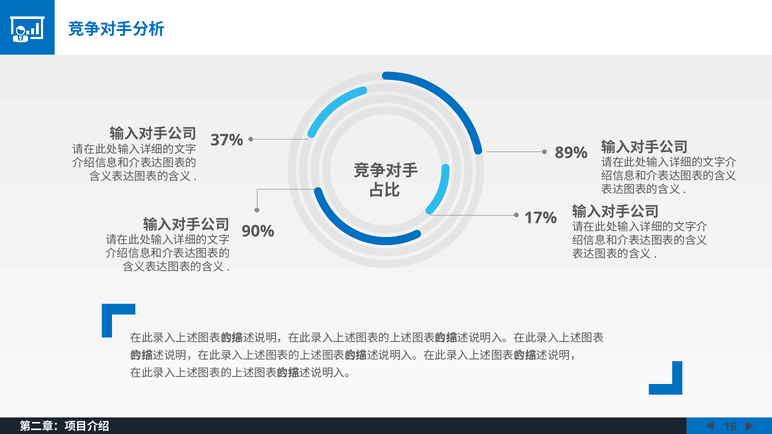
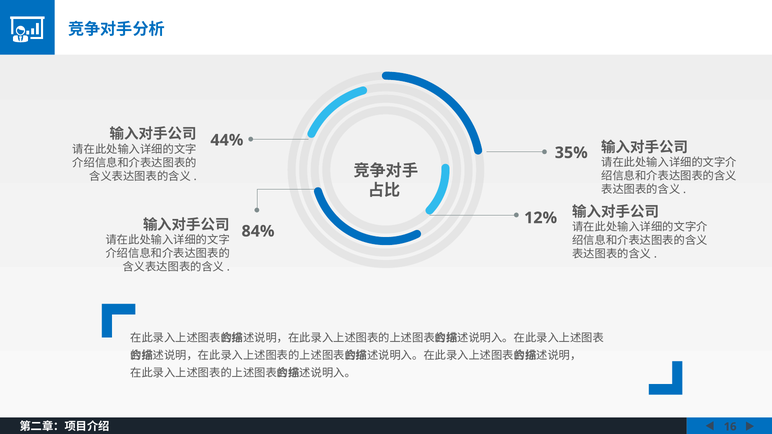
37%: 37% -> 44% (227, 140)
89%: 89% -> 35% (571, 153)
17%: 17% -> 12% (541, 218)
90%: 90% -> 84% (258, 231)
